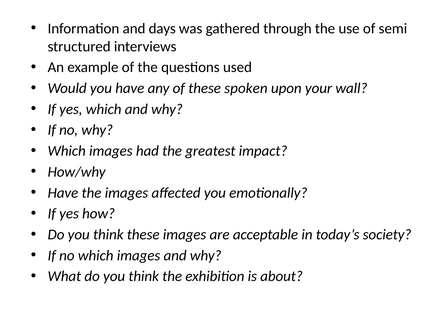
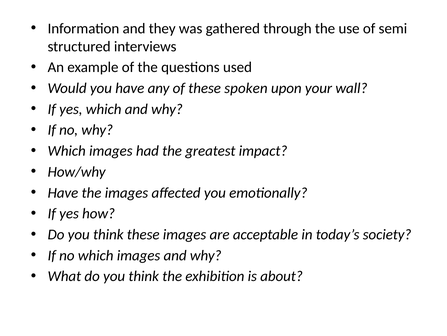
days: days -> they (162, 28)
